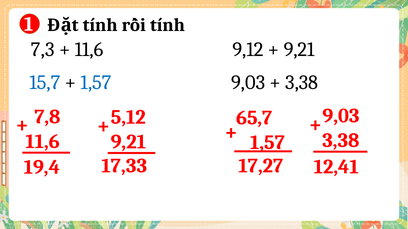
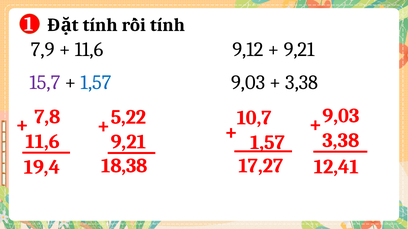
7,3: 7,3 -> 7,9 (43, 50)
15,7 colour: blue -> purple (45, 83)
5,12: 5,12 -> 5,22 (129, 117)
65,7: 65,7 -> 10,7 (254, 118)
17,33: 17,33 -> 18,38 (124, 166)
